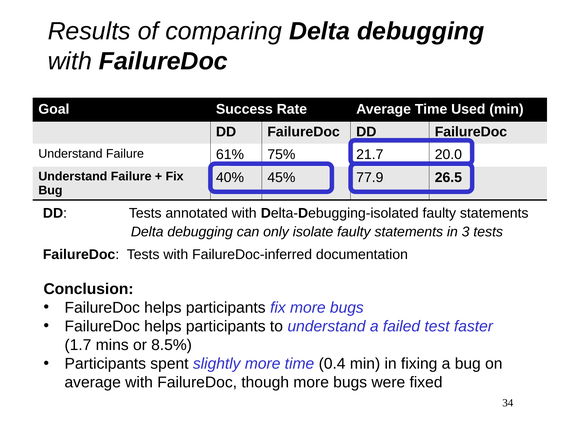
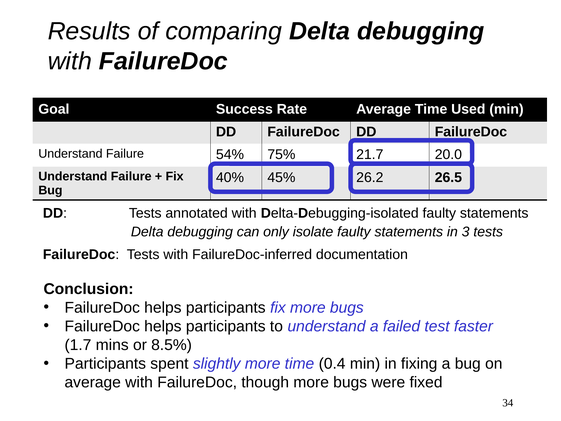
61%: 61% -> 54% (230, 155)
77.9: 77.9 -> 26.2 (370, 177)
